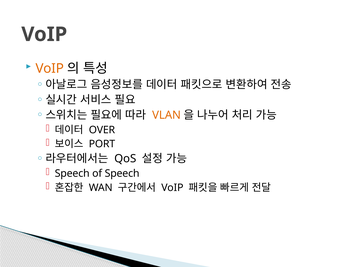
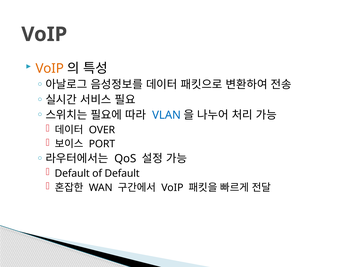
VLAN colour: orange -> blue (166, 115)
Speech: Speech -> Default (72, 173)
of Speech: Speech -> Default (122, 173)
